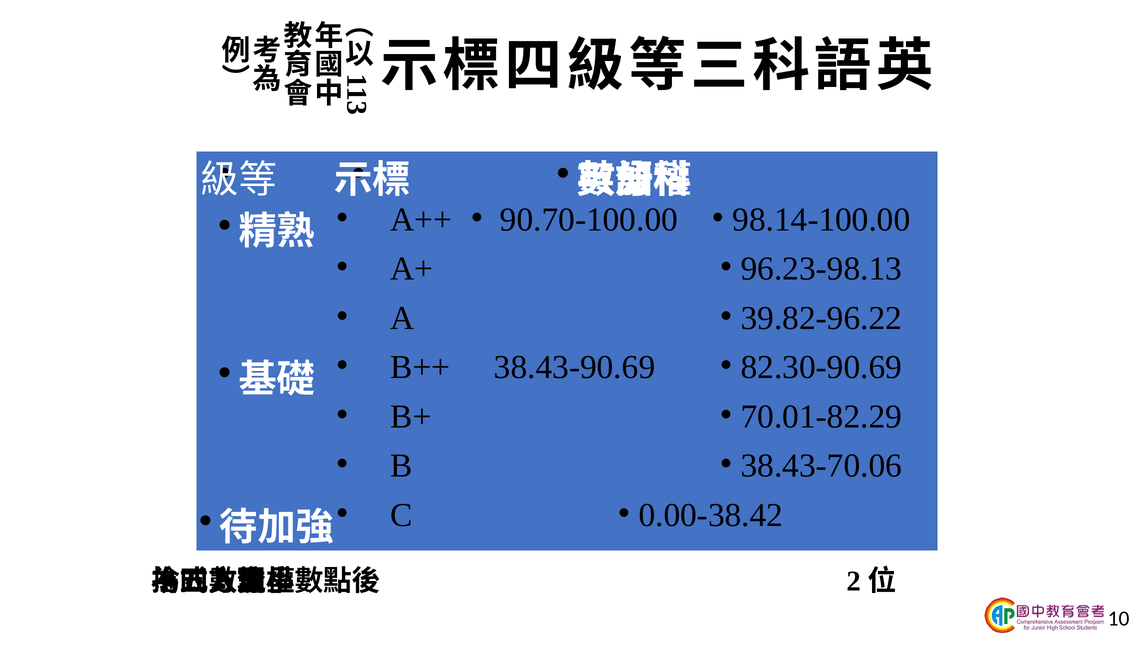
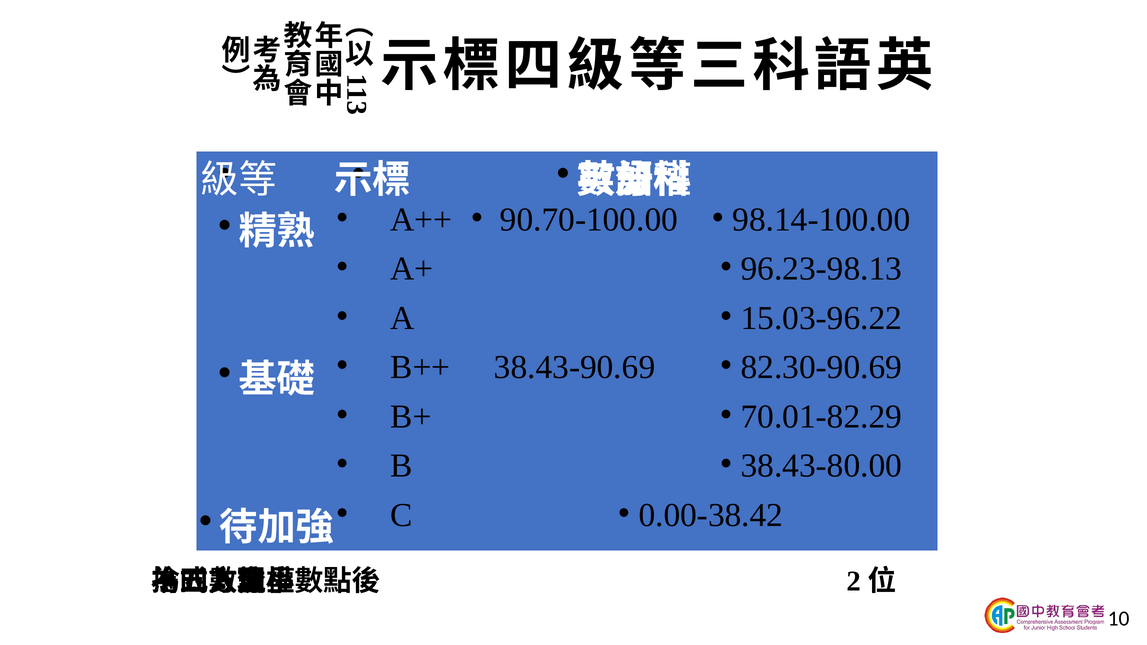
39.82-96.22: 39.82-96.22 -> 15.03-96.22 (821, 318)
38.43-70.06: 38.43-70.06 -> 38.43-80.00 (821, 466)
